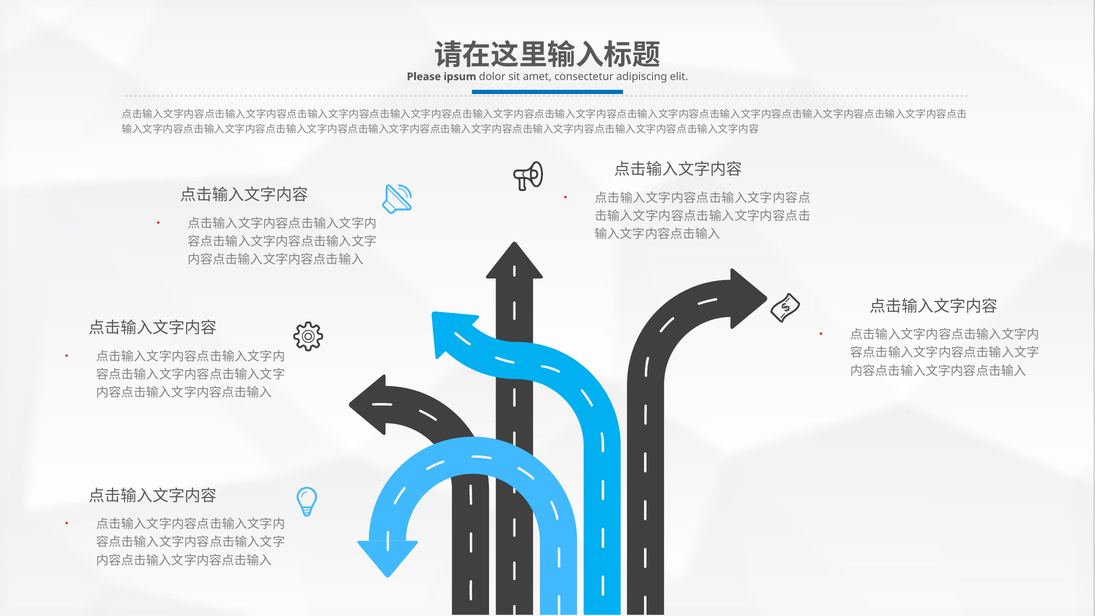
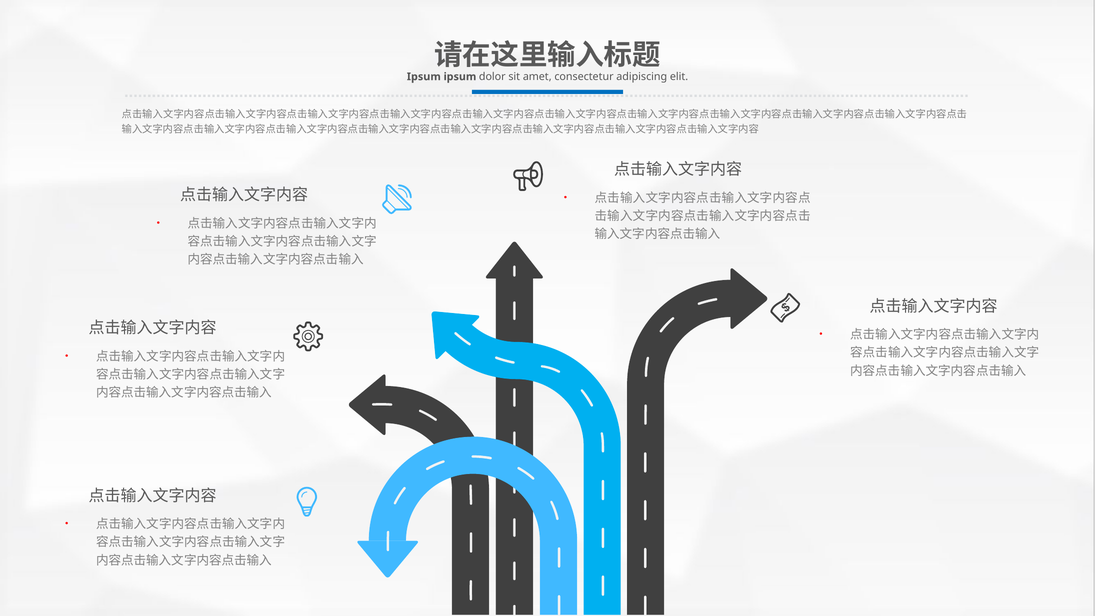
Please: Please -> Ipsum (424, 77)
